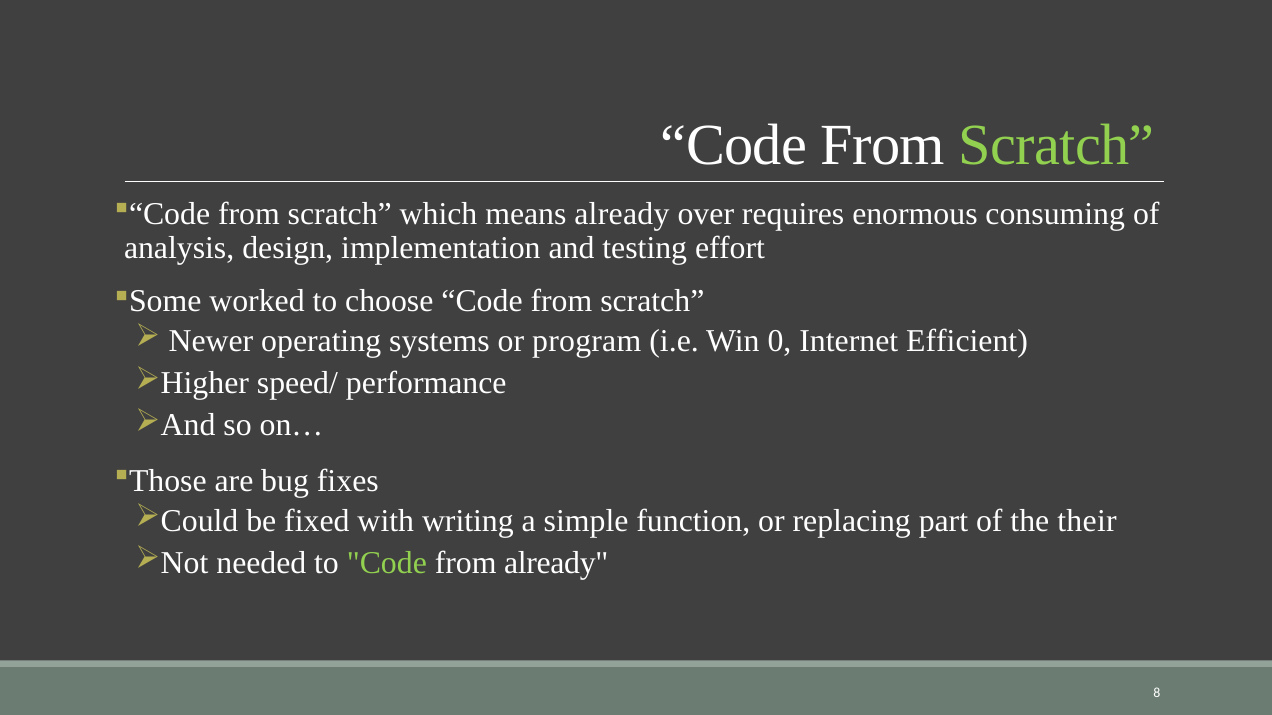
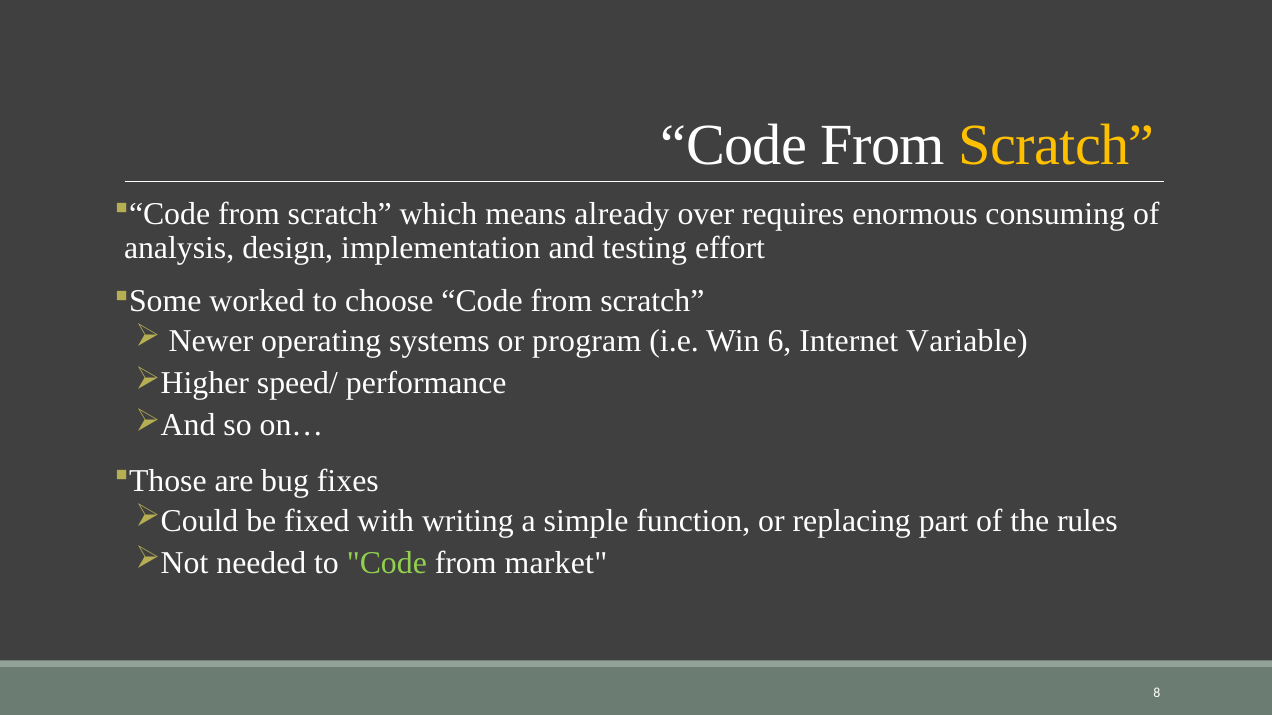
Scratch colour: light green -> yellow (1056, 145)
0: 0 -> 6 (780, 341)
Efficient: Efficient -> Variable (967, 341)
their: their -> rules (1087, 521)
from already: already -> market (556, 563)
